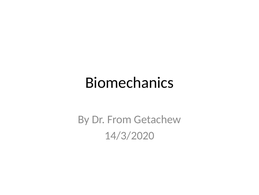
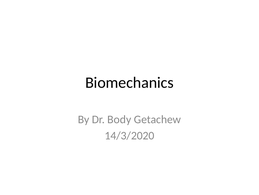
From: From -> Body (119, 119)
